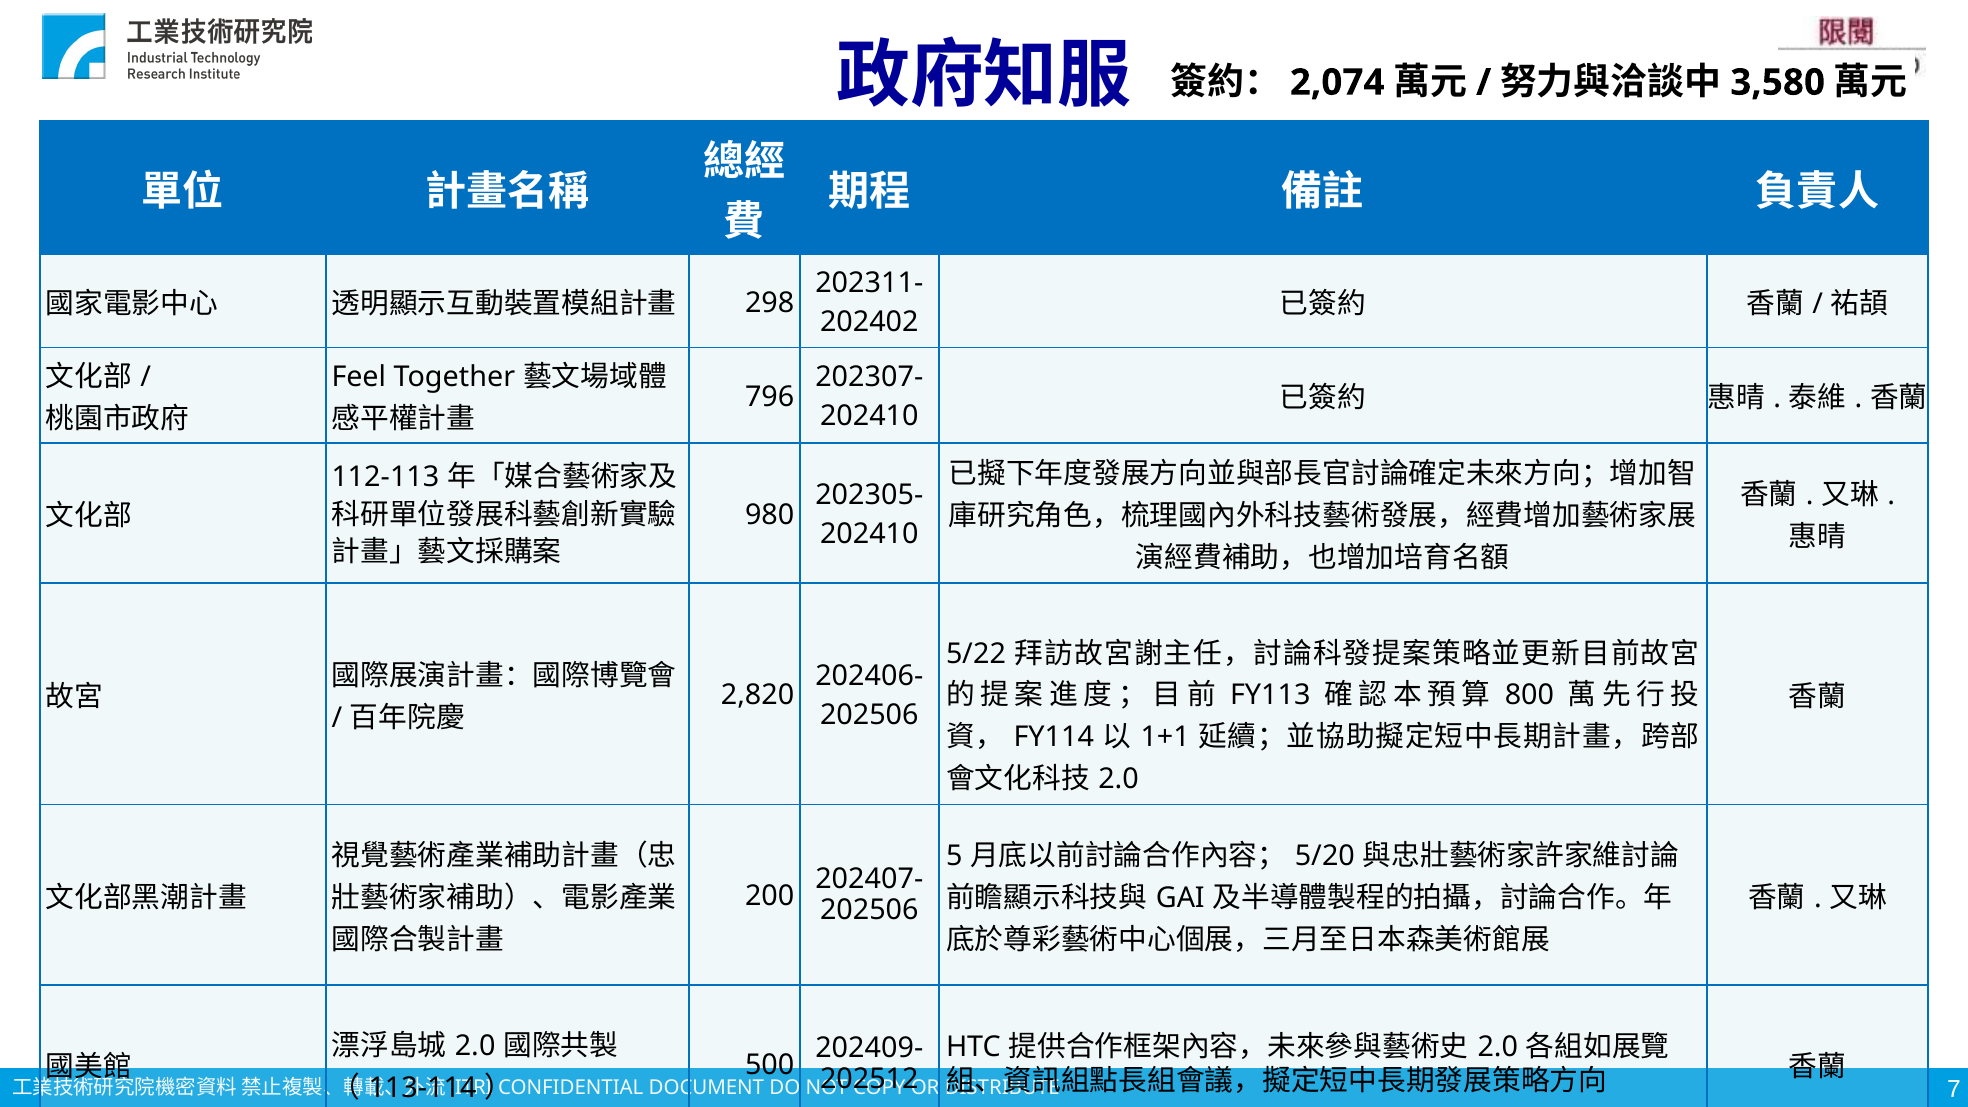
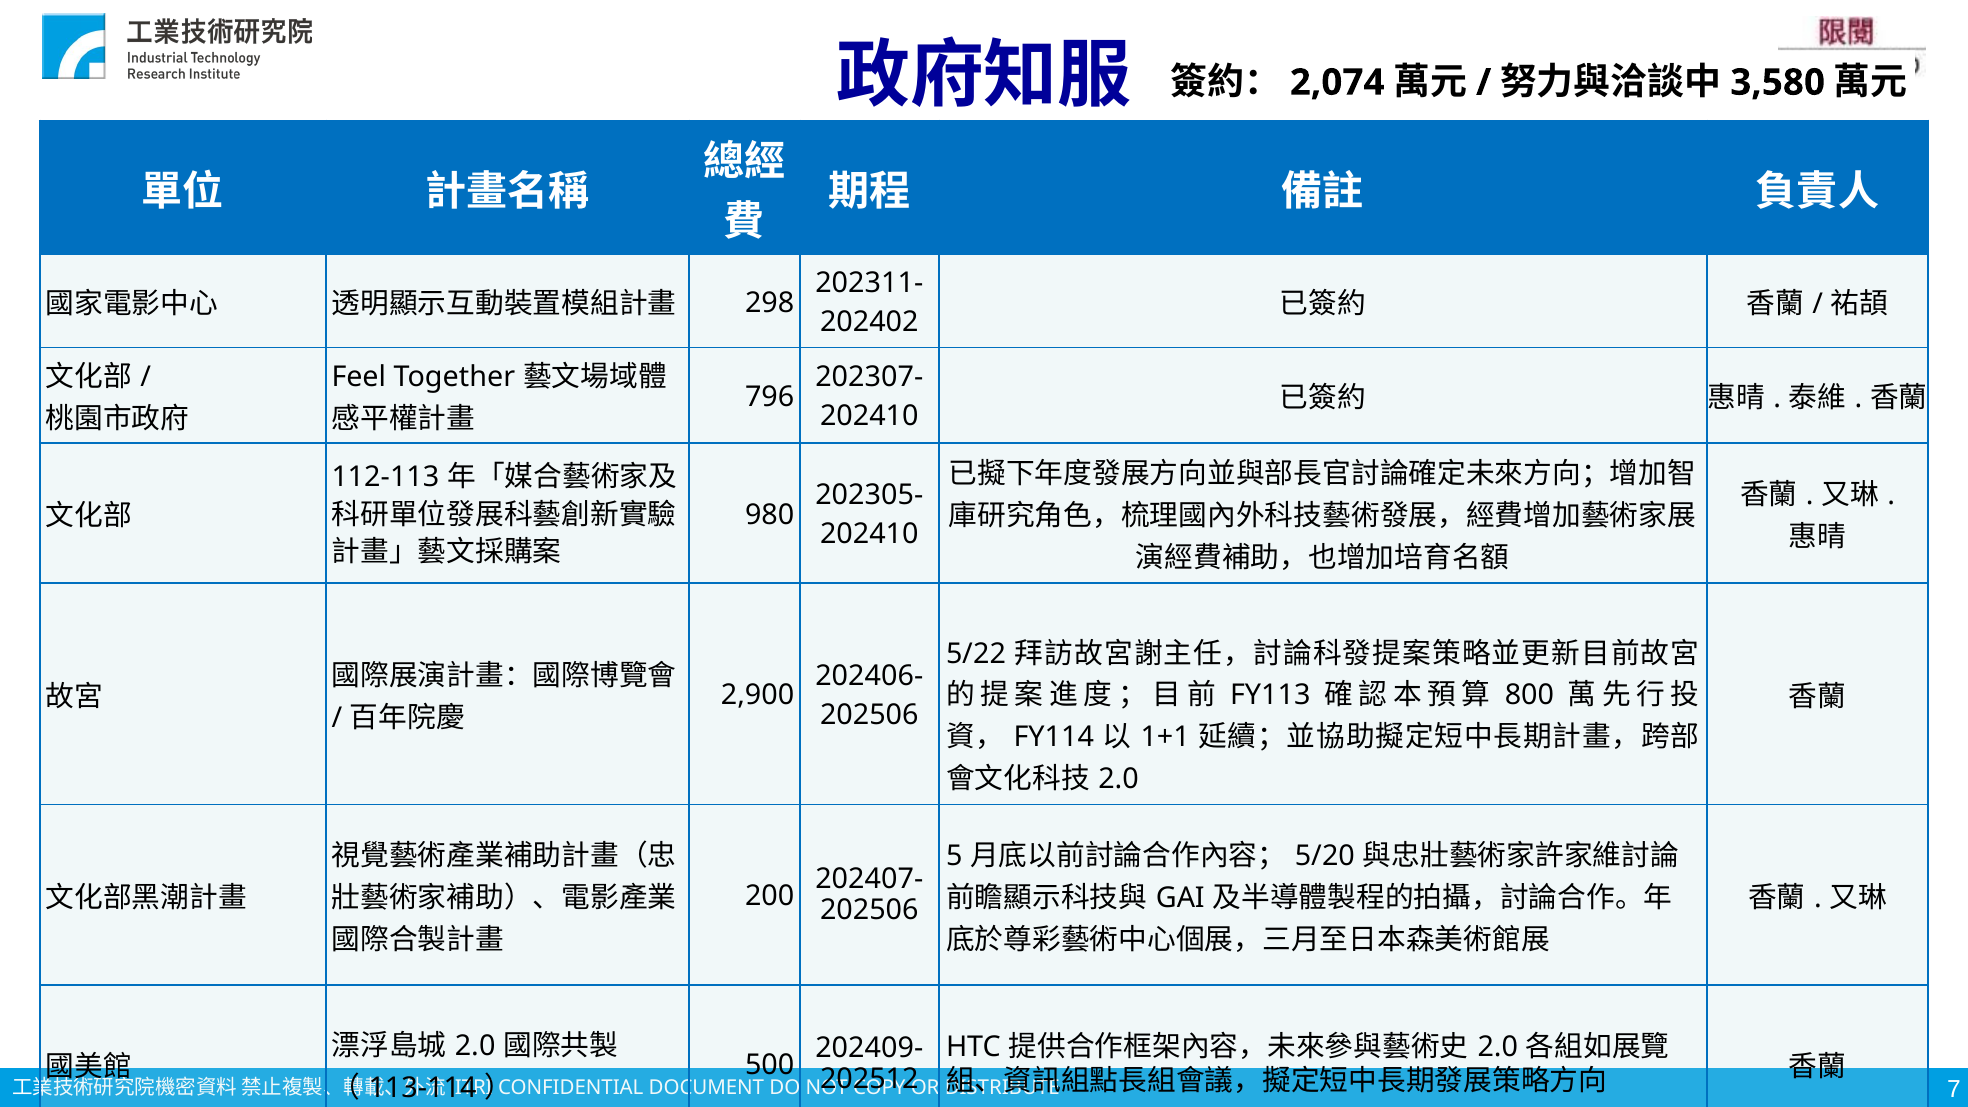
2,820: 2,820 -> 2,900 (758, 695)
